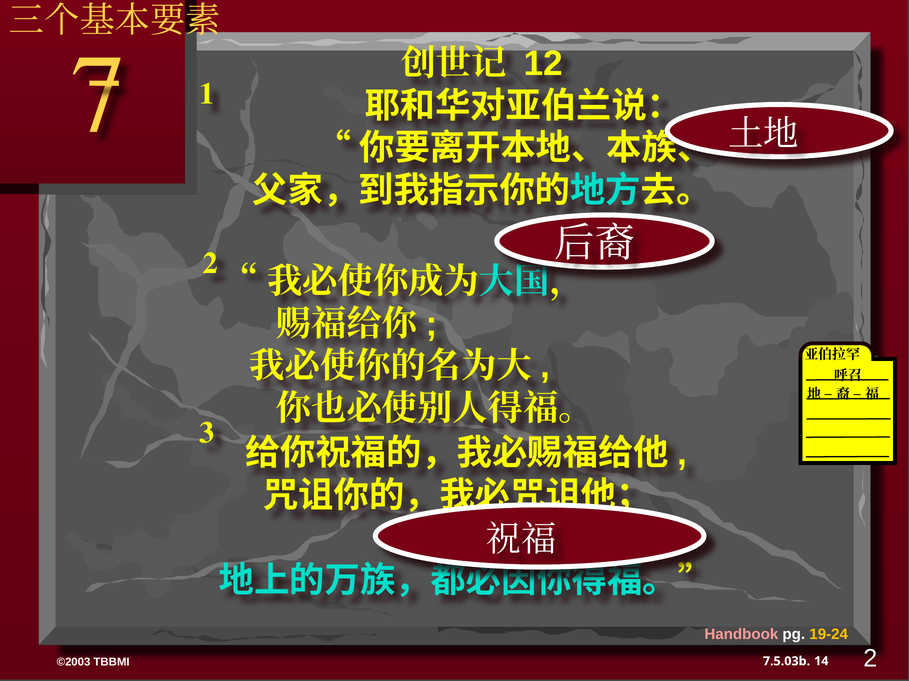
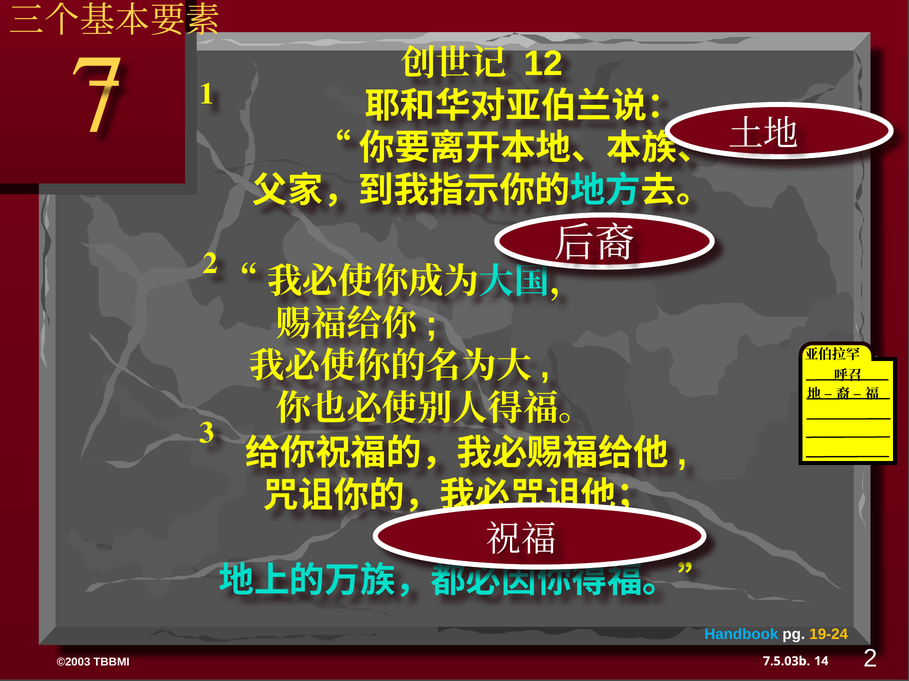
Handbook colour: pink -> light blue (741, 635)
